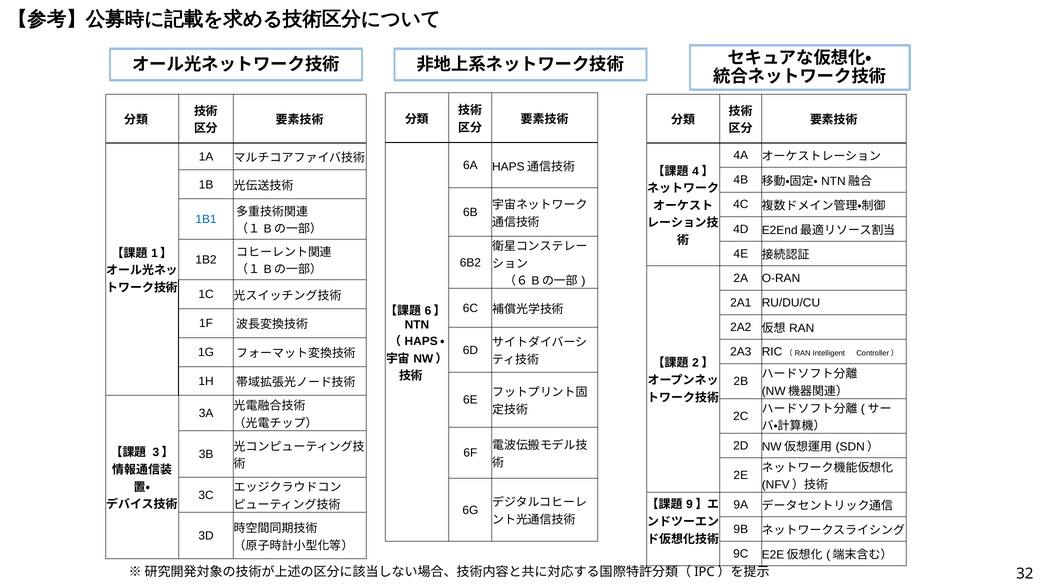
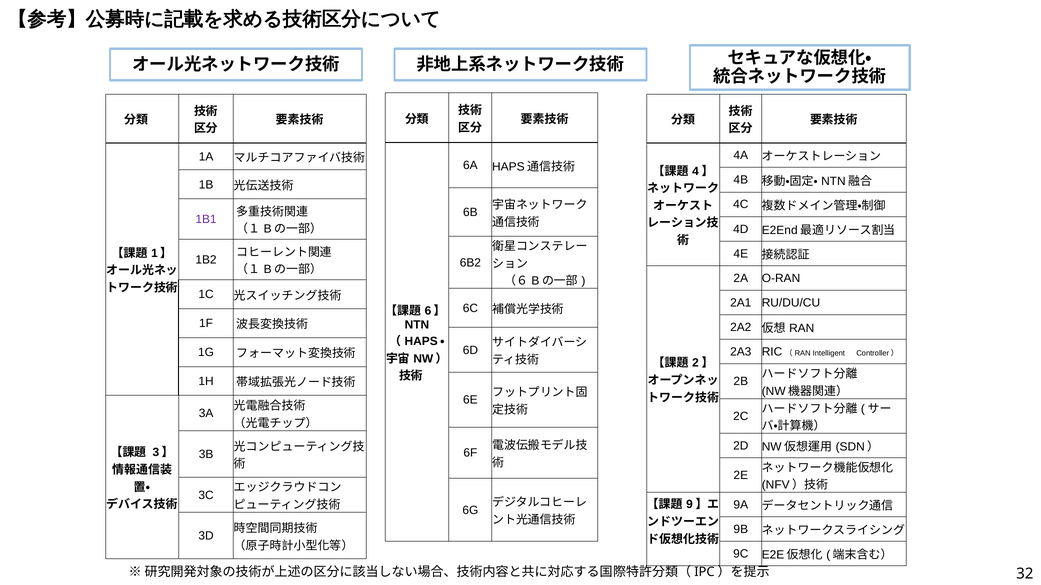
1B1 colour: blue -> purple (206, 219)
